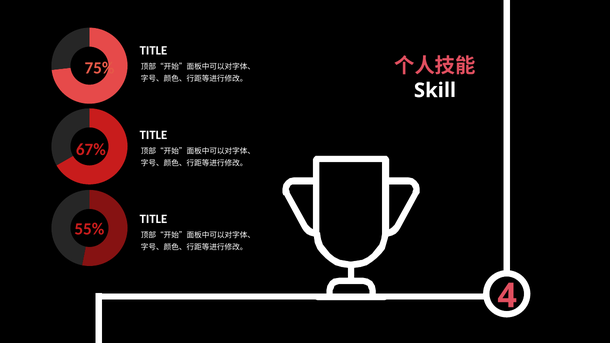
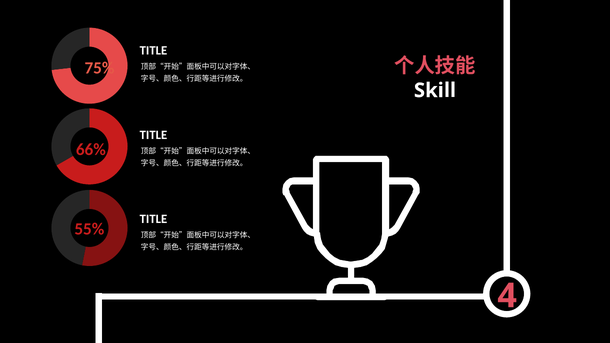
67%: 67% -> 66% (91, 150)
